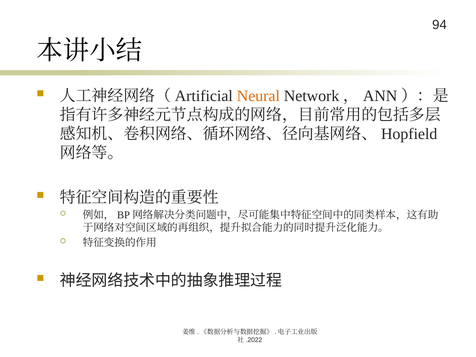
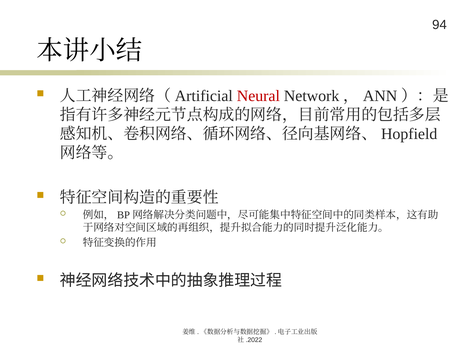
Neural colour: orange -> red (258, 96)
